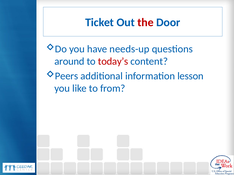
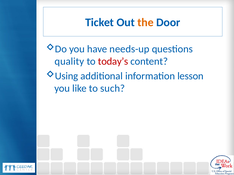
the colour: red -> orange (145, 22)
around: around -> quality (69, 62)
Peers: Peers -> Using (67, 76)
from: from -> such (113, 89)
